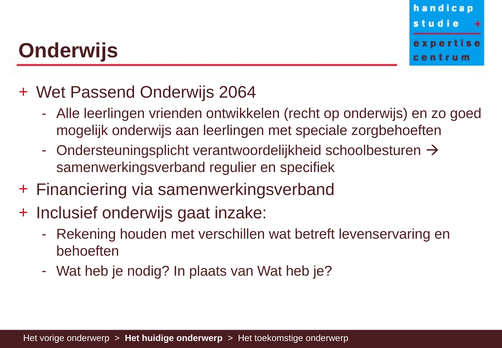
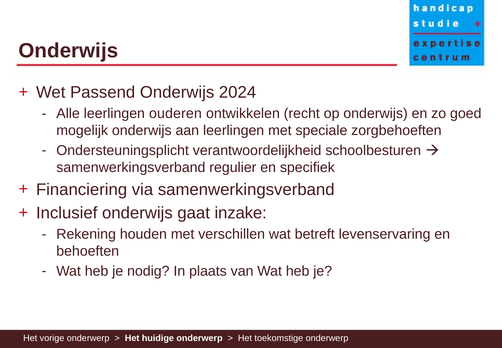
2064: 2064 -> 2024 (238, 92)
vrienden: vrienden -> ouderen (175, 113)
